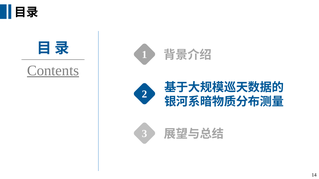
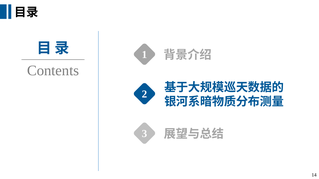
Contents underline: present -> none (53, 71)
